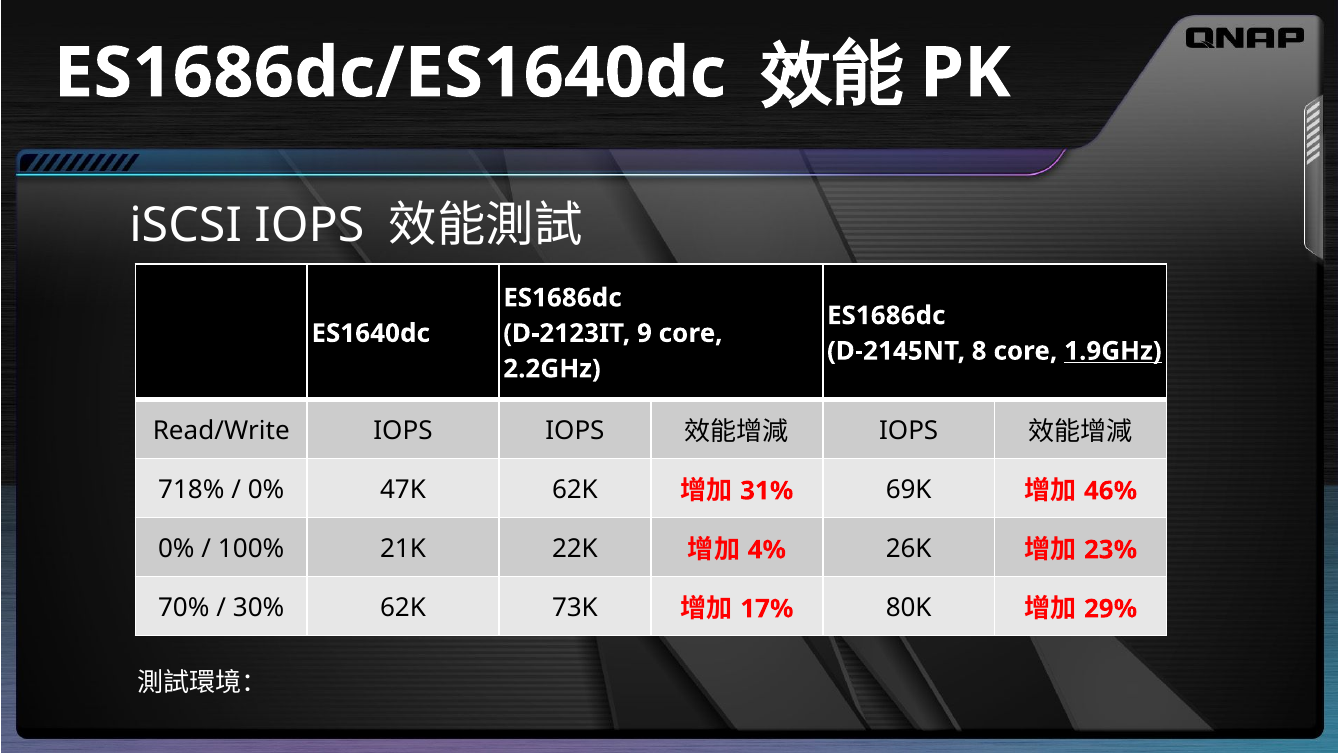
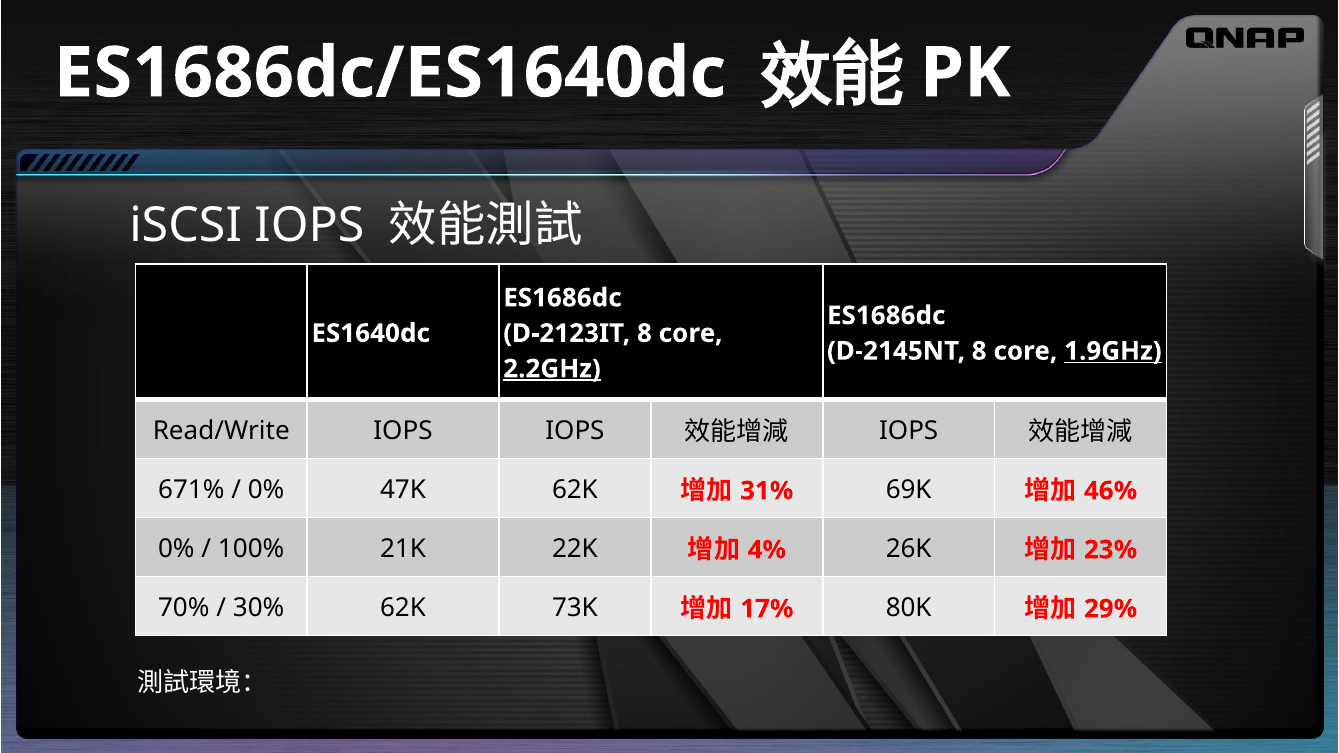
D-2123IT 9: 9 -> 8 (644, 333)
2.2GHz underline: none -> present (552, 369)
718%: 718% -> 671% (191, 490)
